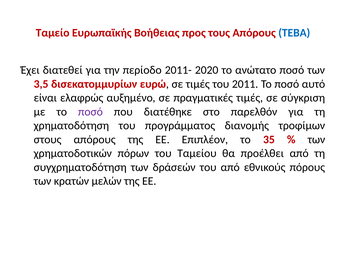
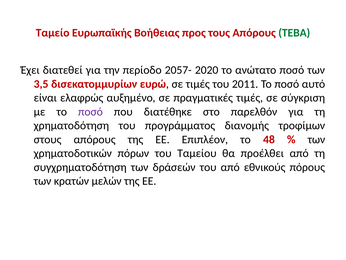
ΤΕΒΑ colour: blue -> green (294, 33)
2011-: 2011- -> 2057- (178, 70)
35: 35 -> 48 (269, 139)
